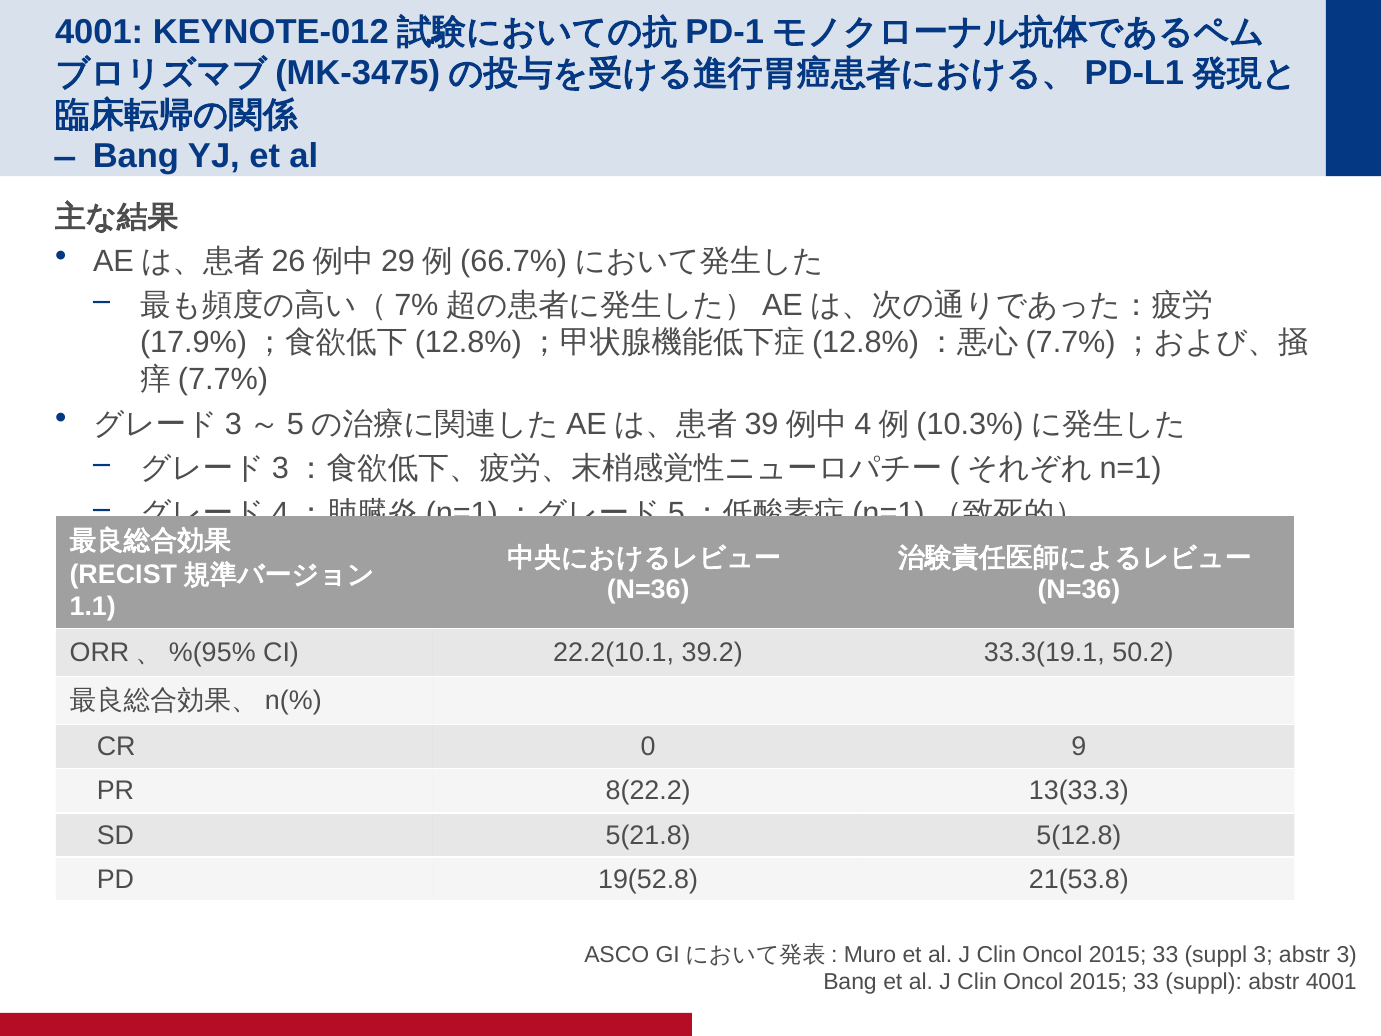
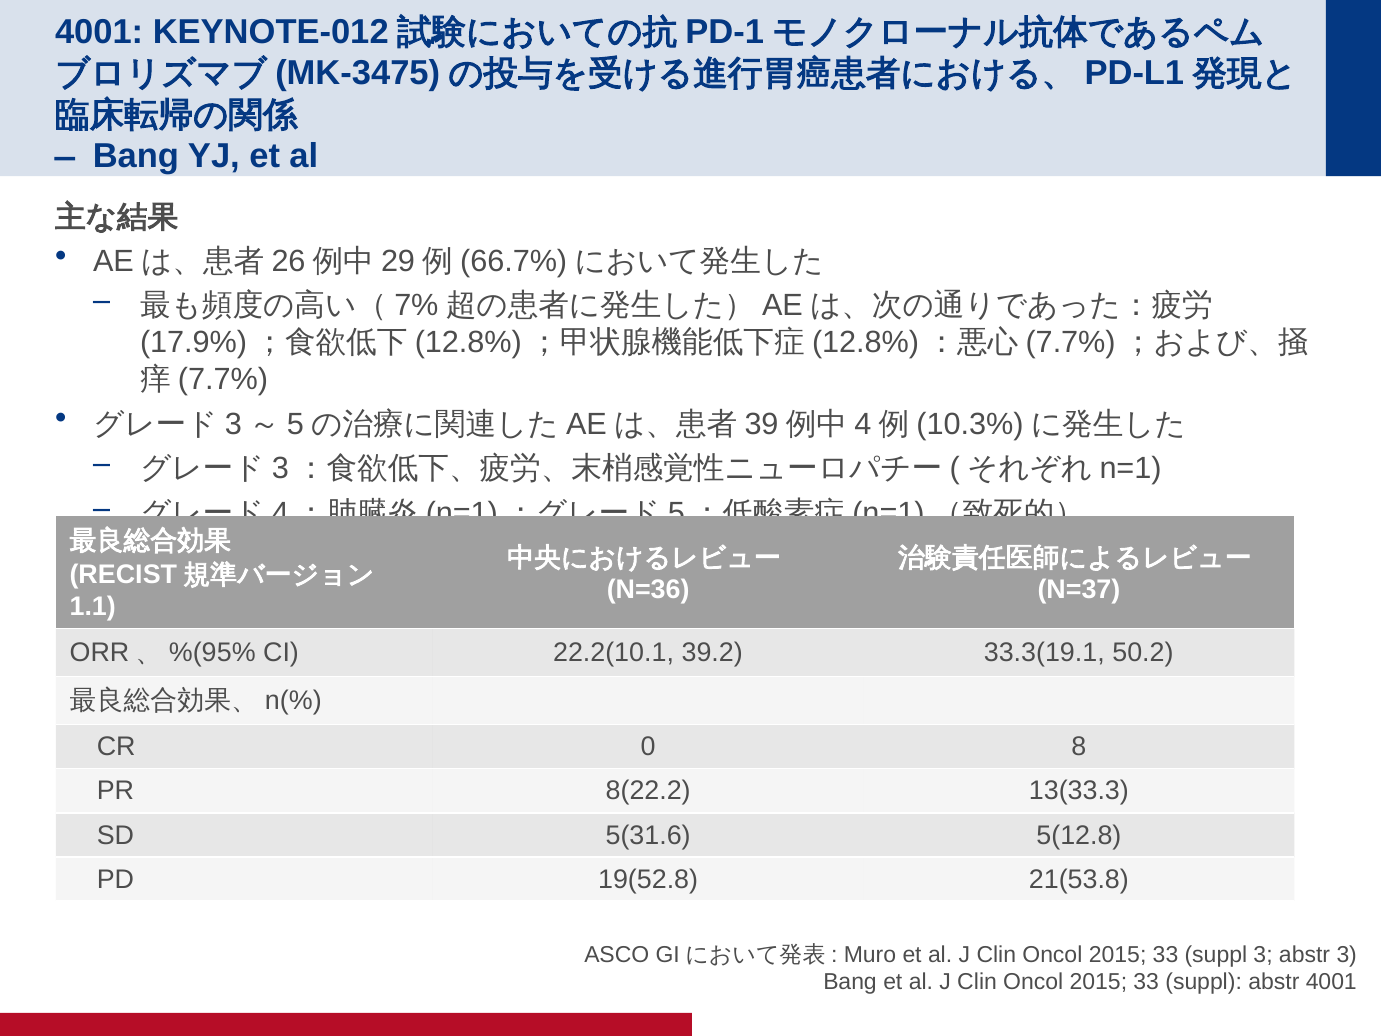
N=36: N=36 -> N=37 (1079, 590)
9: 9 -> 8 (1079, 747)
5(21.8: 5(21.8 -> 5(31.6 (648, 835)
